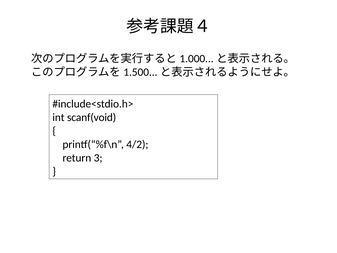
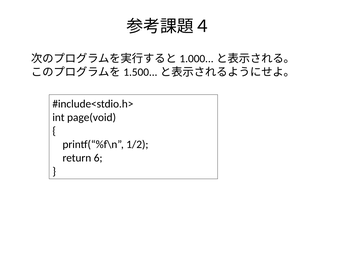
scanf(void: scanf(void -> page(void (92, 117)
4/2: 4/2 -> 1/2 (137, 144)
3: 3 -> 6 (98, 158)
